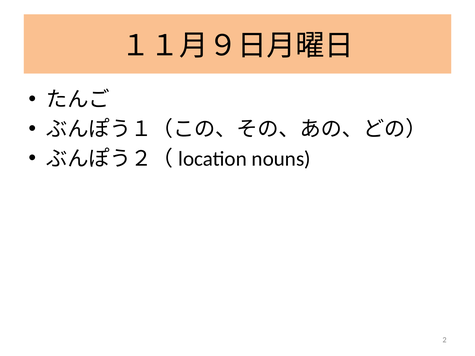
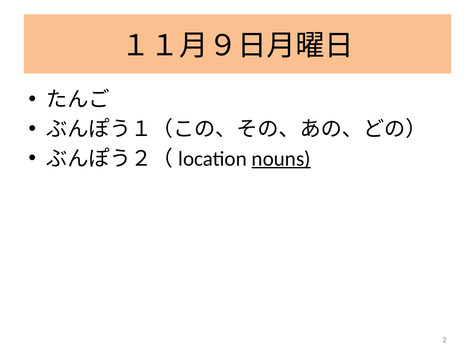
nouns underline: none -> present (281, 159)
